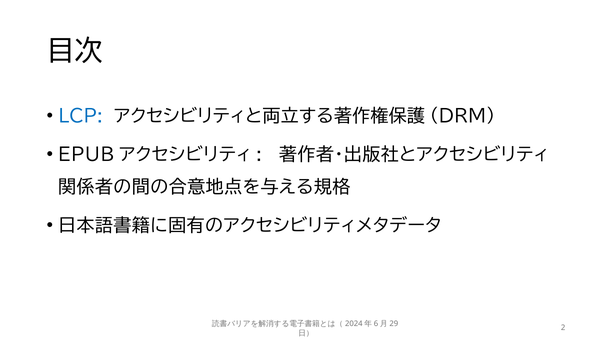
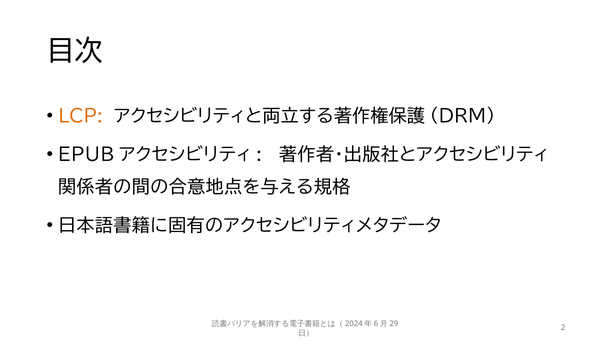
LCP colour: blue -> orange (81, 117)
